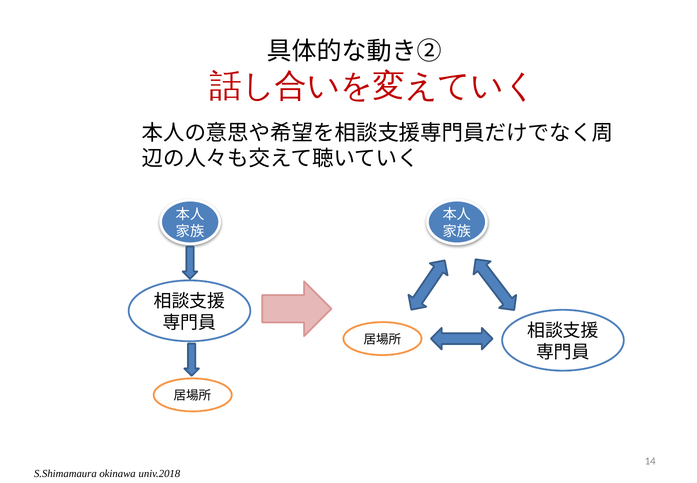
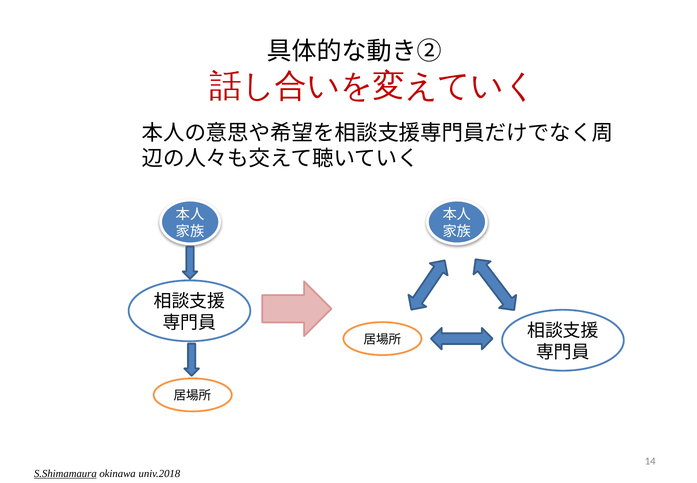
S.Shimamaura underline: none -> present (65, 473)
